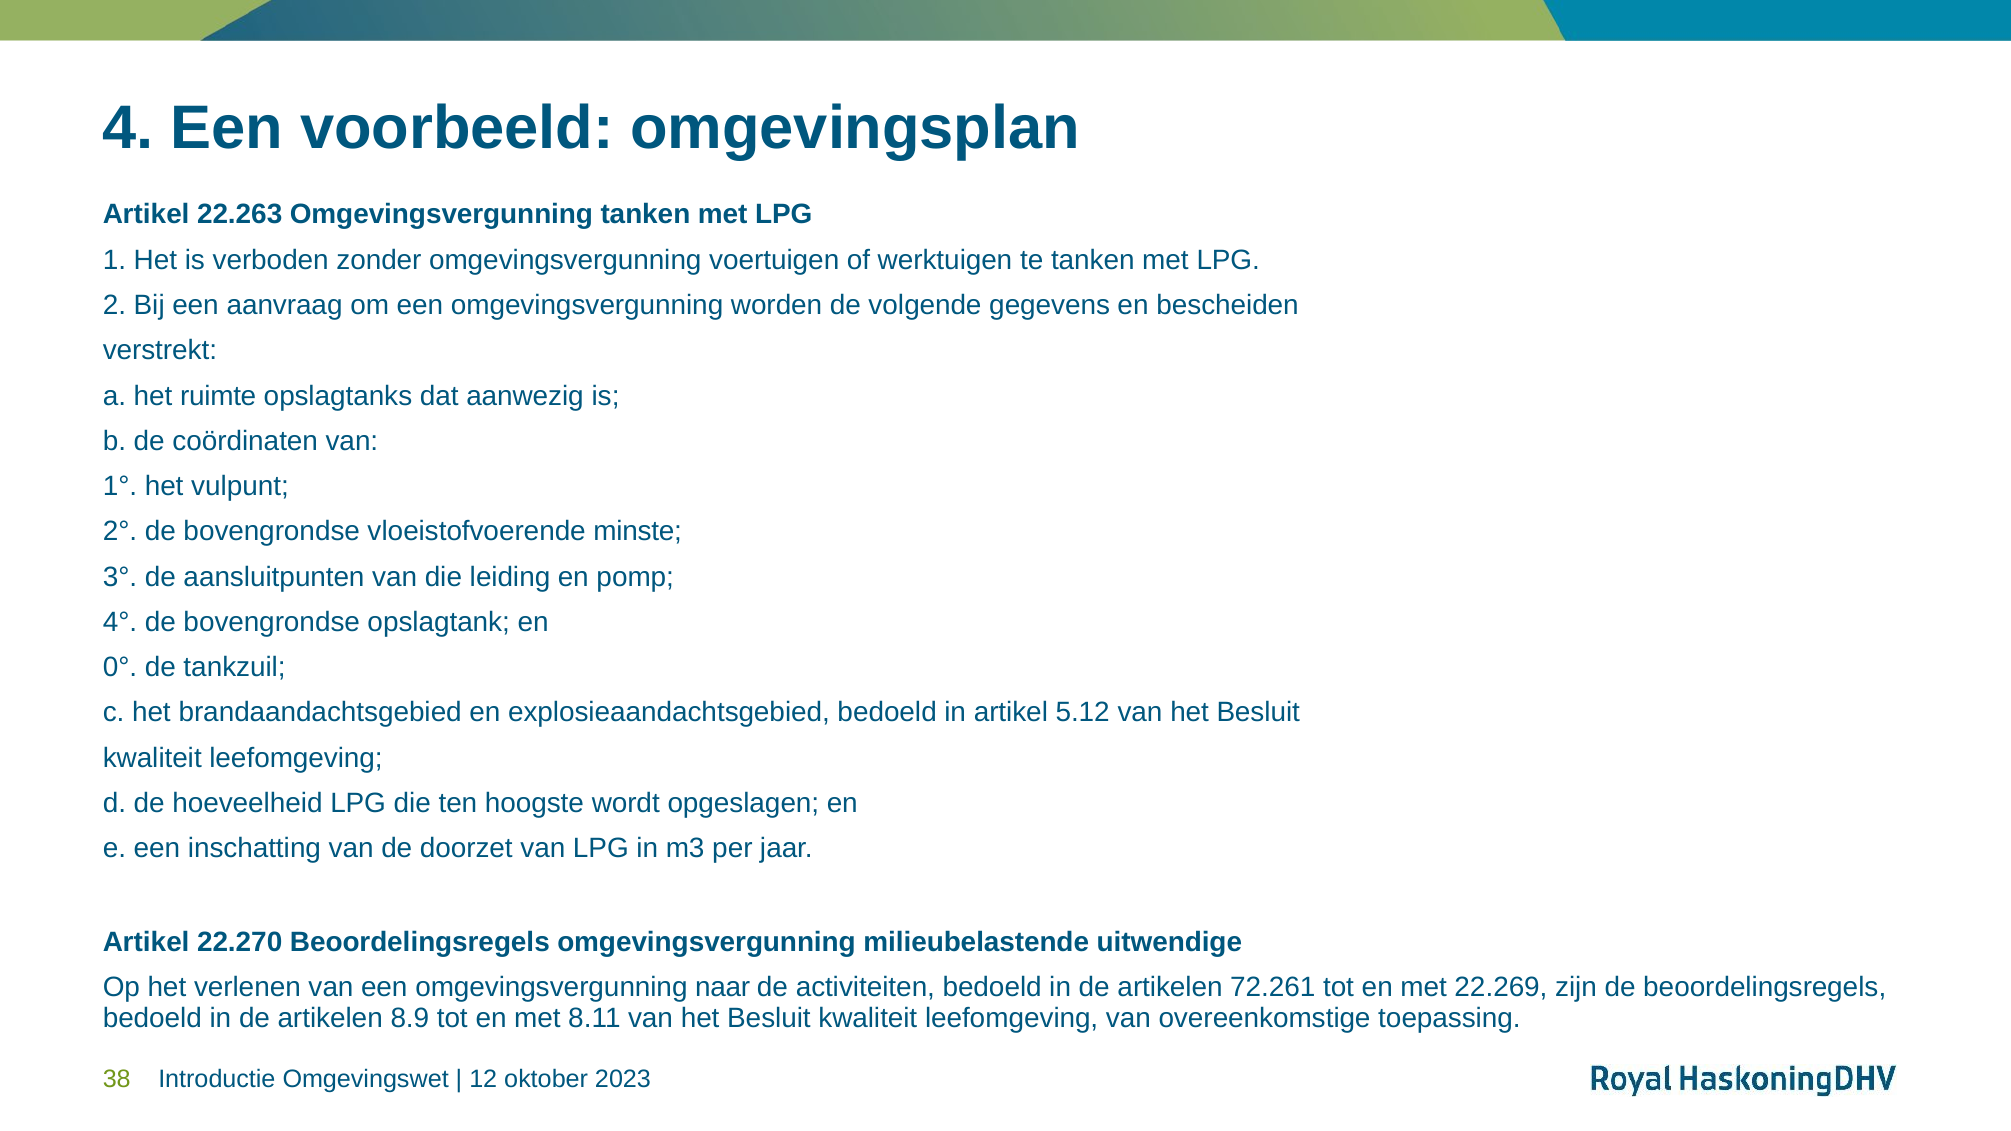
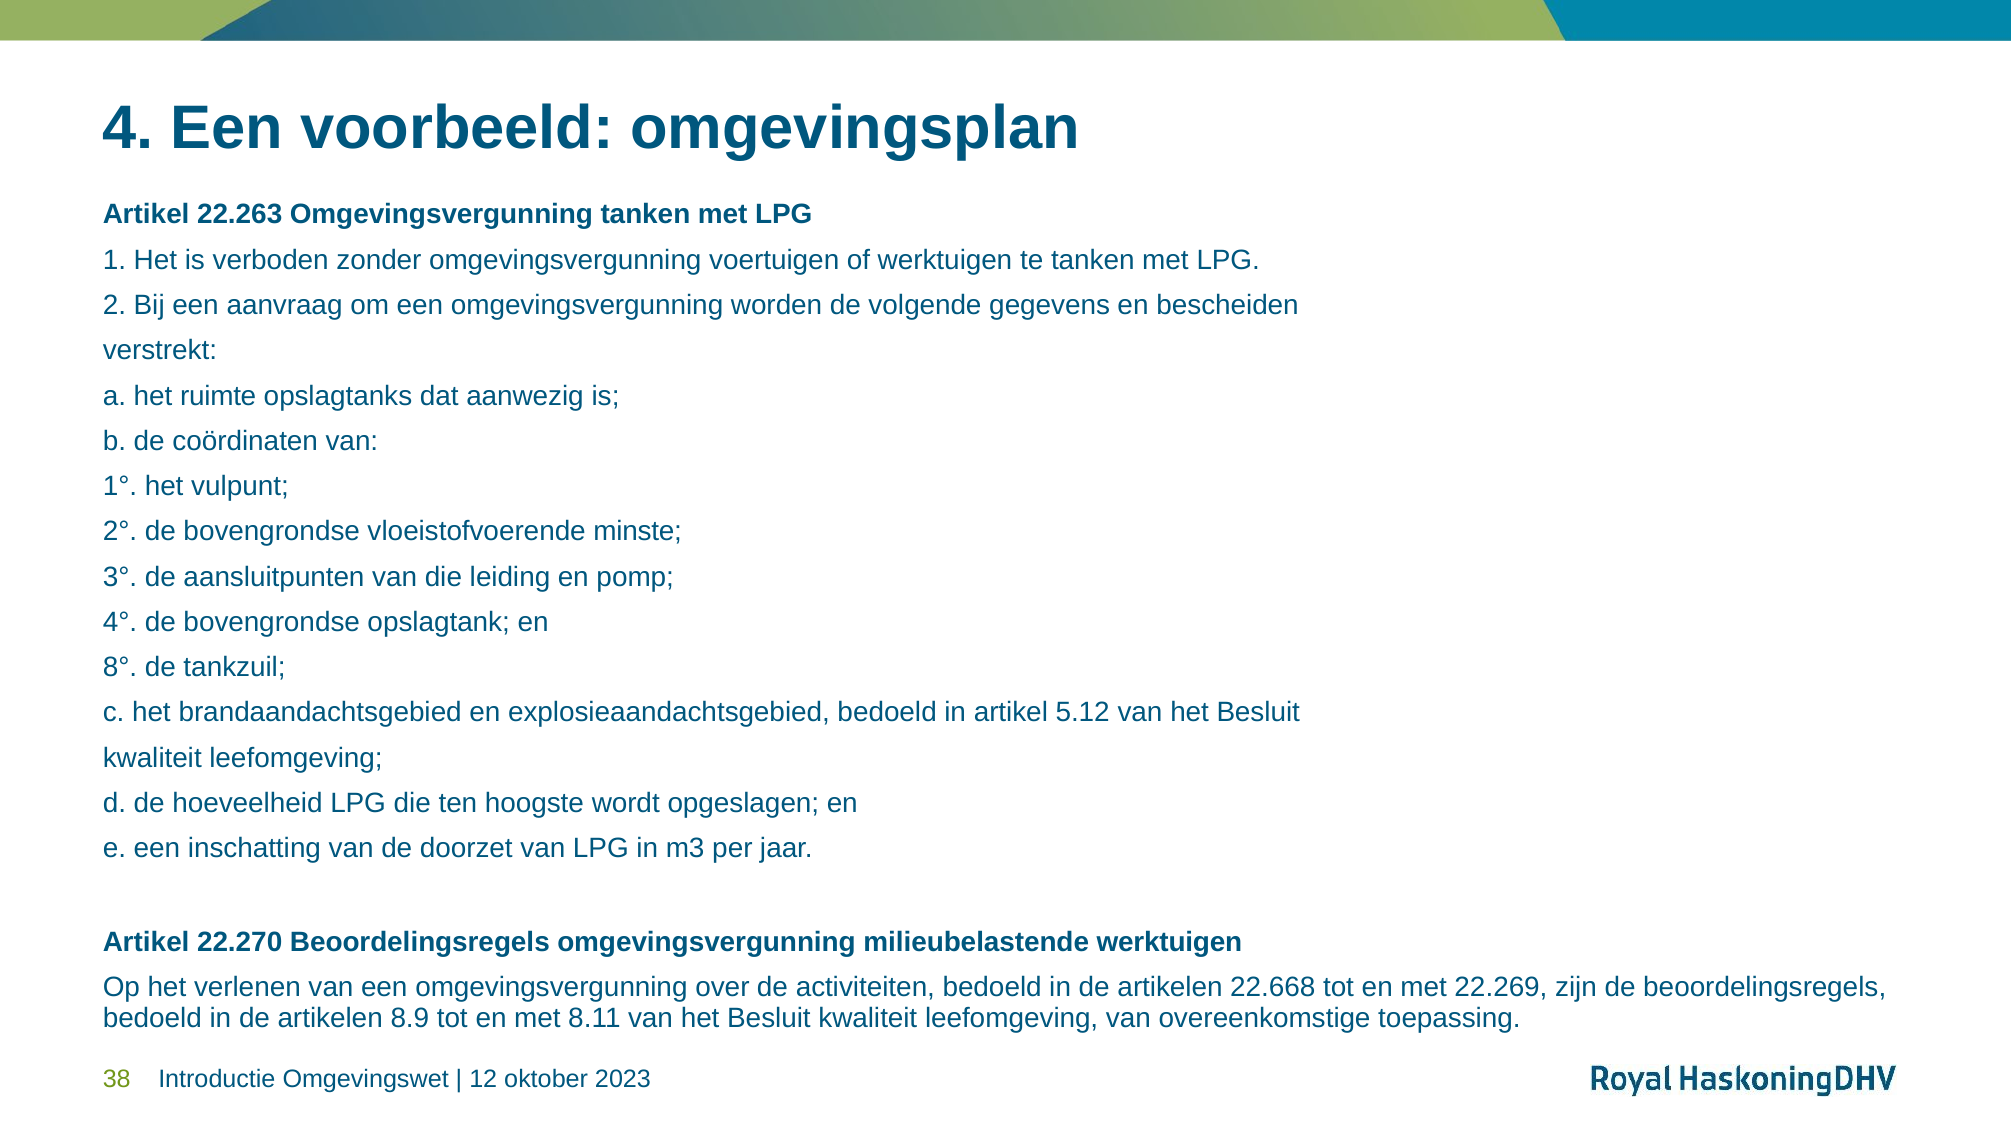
0°: 0° -> 8° (120, 668)
milieubelastende uitwendige: uitwendige -> werktuigen (1169, 943)
naar: naar -> over (722, 988)
72.261: 72.261 -> 22.668 (1273, 988)
